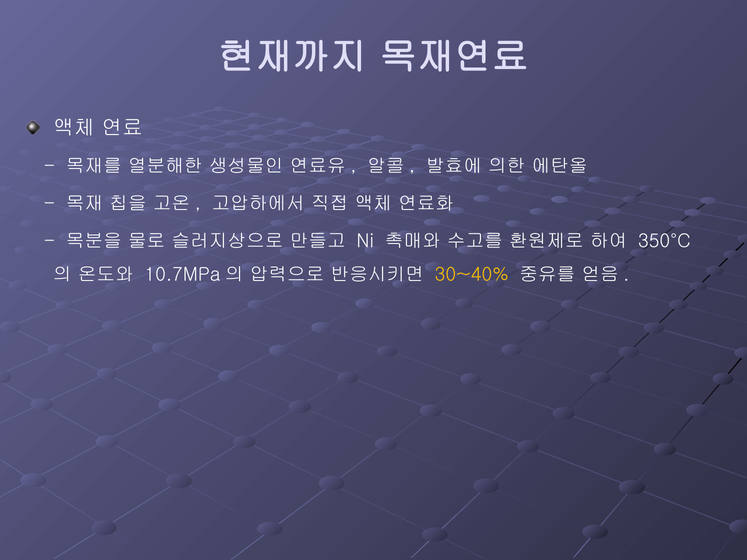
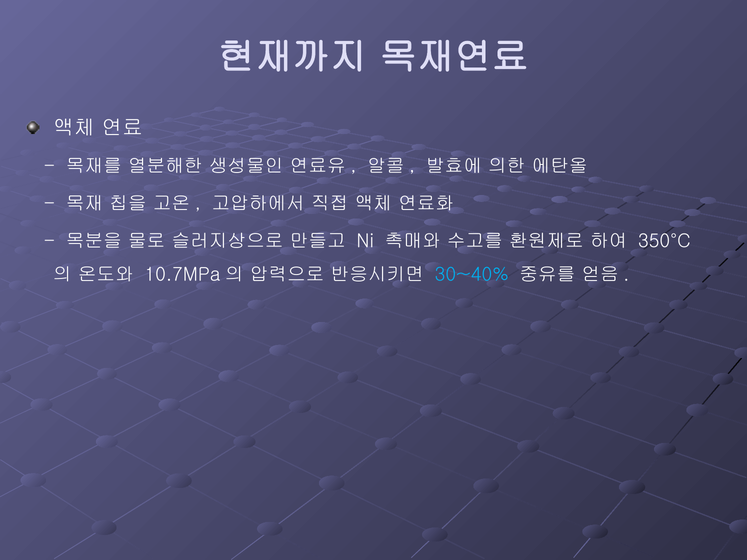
30~40% colour: yellow -> light blue (472, 275)
